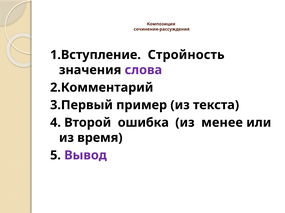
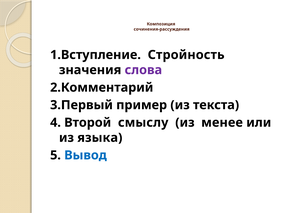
ошибка: ошибка -> смыслу (143, 123)
время: время -> языка (100, 138)
Вывод colour: purple -> blue (86, 156)
